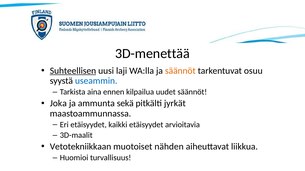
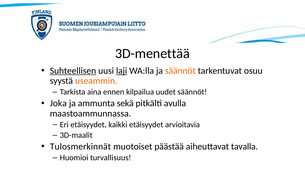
laji underline: none -> present (122, 71)
useammin colour: blue -> orange (96, 81)
jyrkät: jyrkät -> avulla (175, 104)
Vetotekniikkaan: Vetotekniikkaan -> Tulosmerkinnät (80, 147)
nähden: nähden -> päästää (169, 147)
liikkua: liikkua -> tavalla (244, 147)
